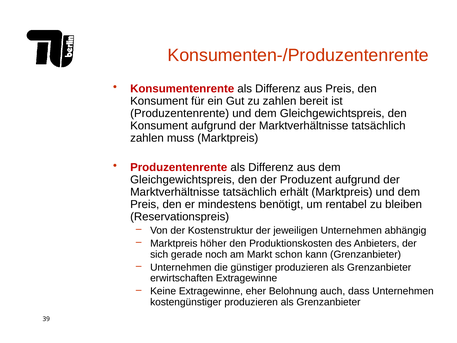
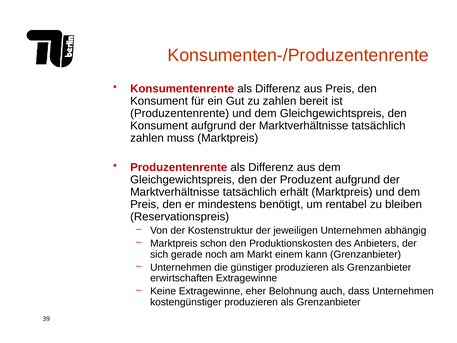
höher: höher -> schon (213, 243)
schon: schon -> einem (289, 254)
